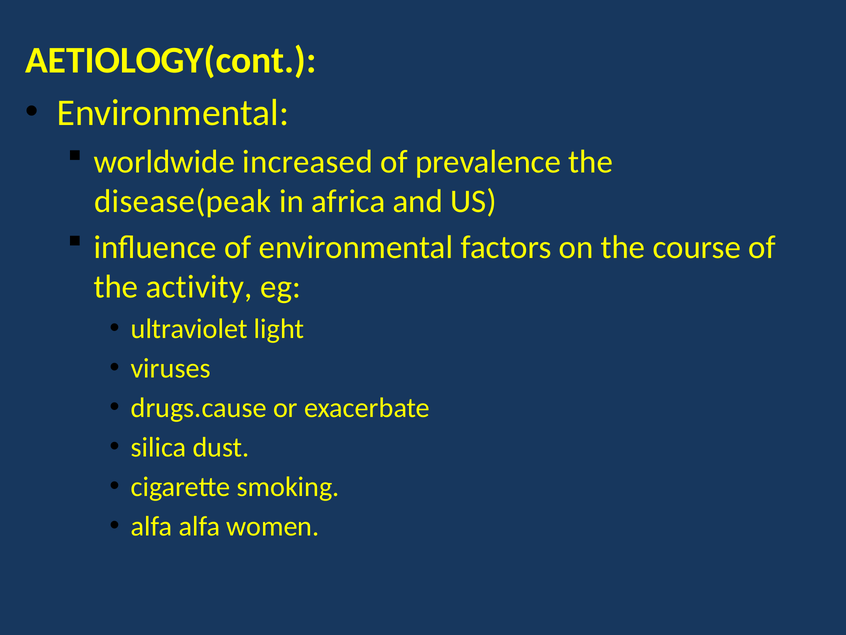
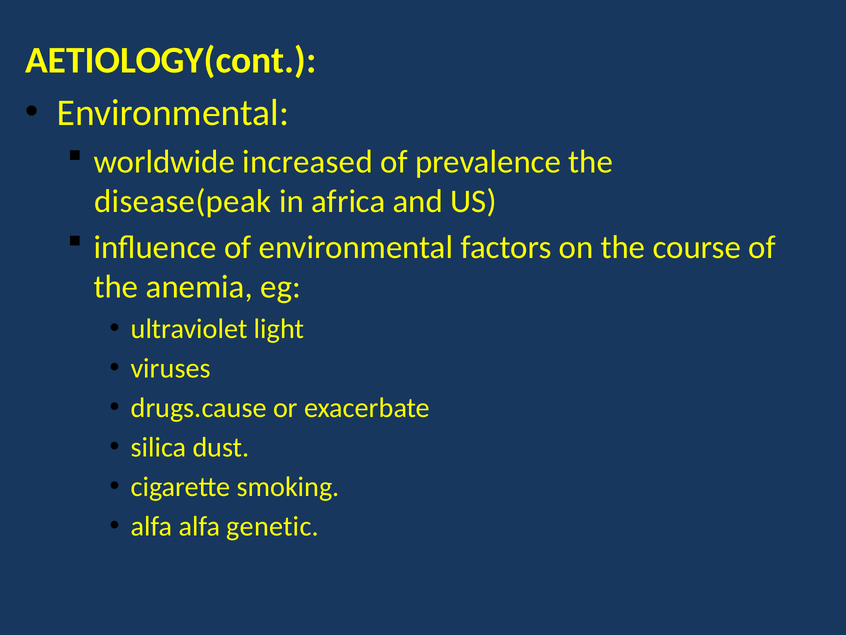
activity: activity -> anemia (199, 287)
women: women -> genetic (273, 526)
